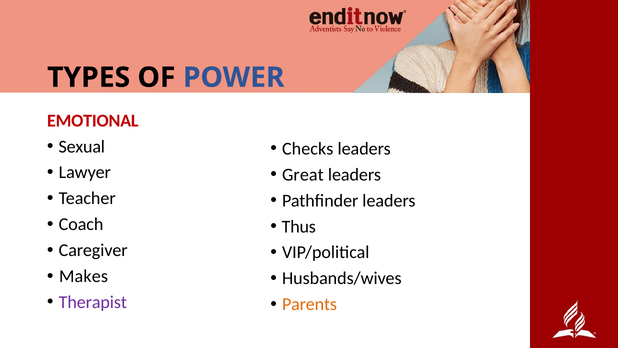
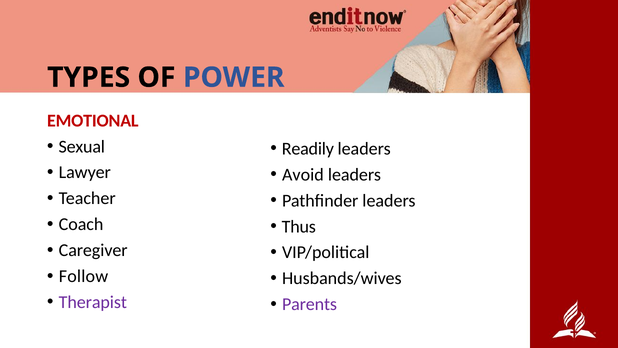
Checks: Checks -> Readily (308, 149)
Great: Great -> Avoid (303, 175)
Makes: Makes -> Follow (83, 276)
Parents colour: orange -> purple (310, 304)
